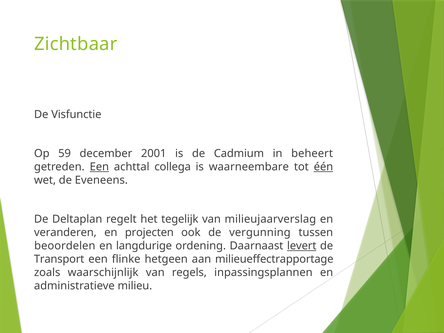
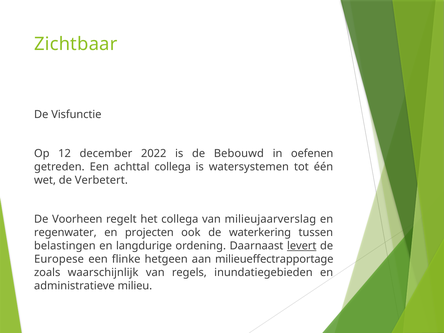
59: 59 -> 12 (65, 154)
2001: 2001 -> 2022 (154, 154)
Cadmium: Cadmium -> Bebouwd (239, 154)
beheert: beheert -> oefenen (312, 154)
Een underline: present -> none (99, 167)
waarneembare: waarneembare -> watersystemen (249, 167)
één underline: present -> none (323, 167)
Eveneens: Eveneens -> Verbetert (101, 180)
Deltaplan: Deltaplan -> Voorheen (77, 219)
het tegelijk: tegelijk -> collega (180, 219)
veranderen: veranderen -> regenwater (65, 232)
vergunning: vergunning -> waterkering (260, 232)
beoordelen: beoordelen -> belastingen (65, 246)
Transport: Transport -> Europese (59, 259)
inpassingsplannen: inpassingsplannen -> inundatiegebieden (263, 272)
